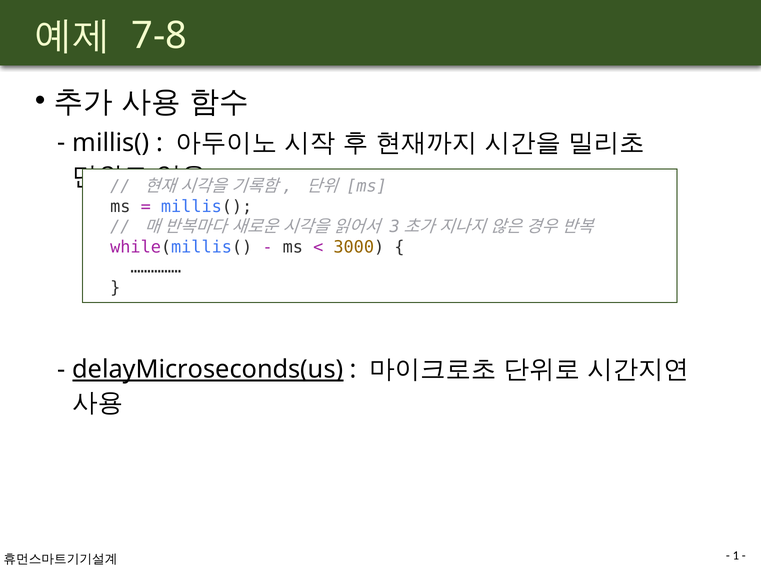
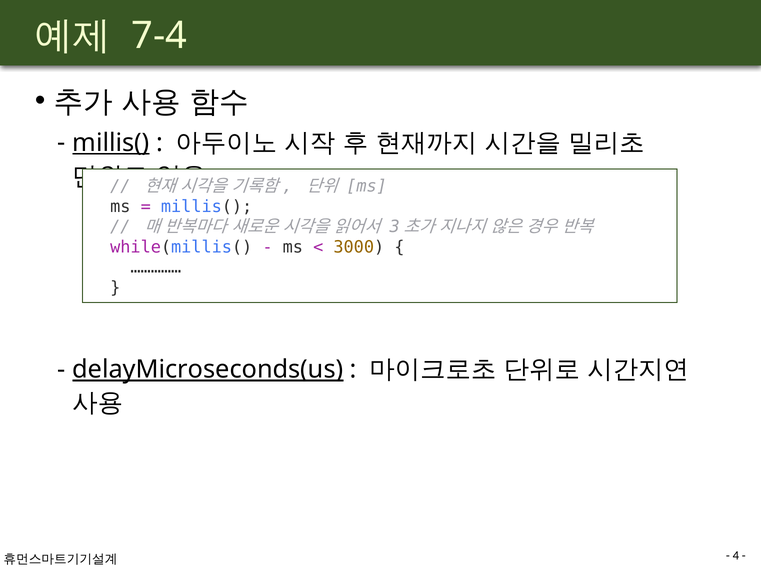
7-8: 7-8 -> 7-4 (159, 36)
millis( underline: none -> present (111, 143)
1: 1 -> 4 (736, 556)
